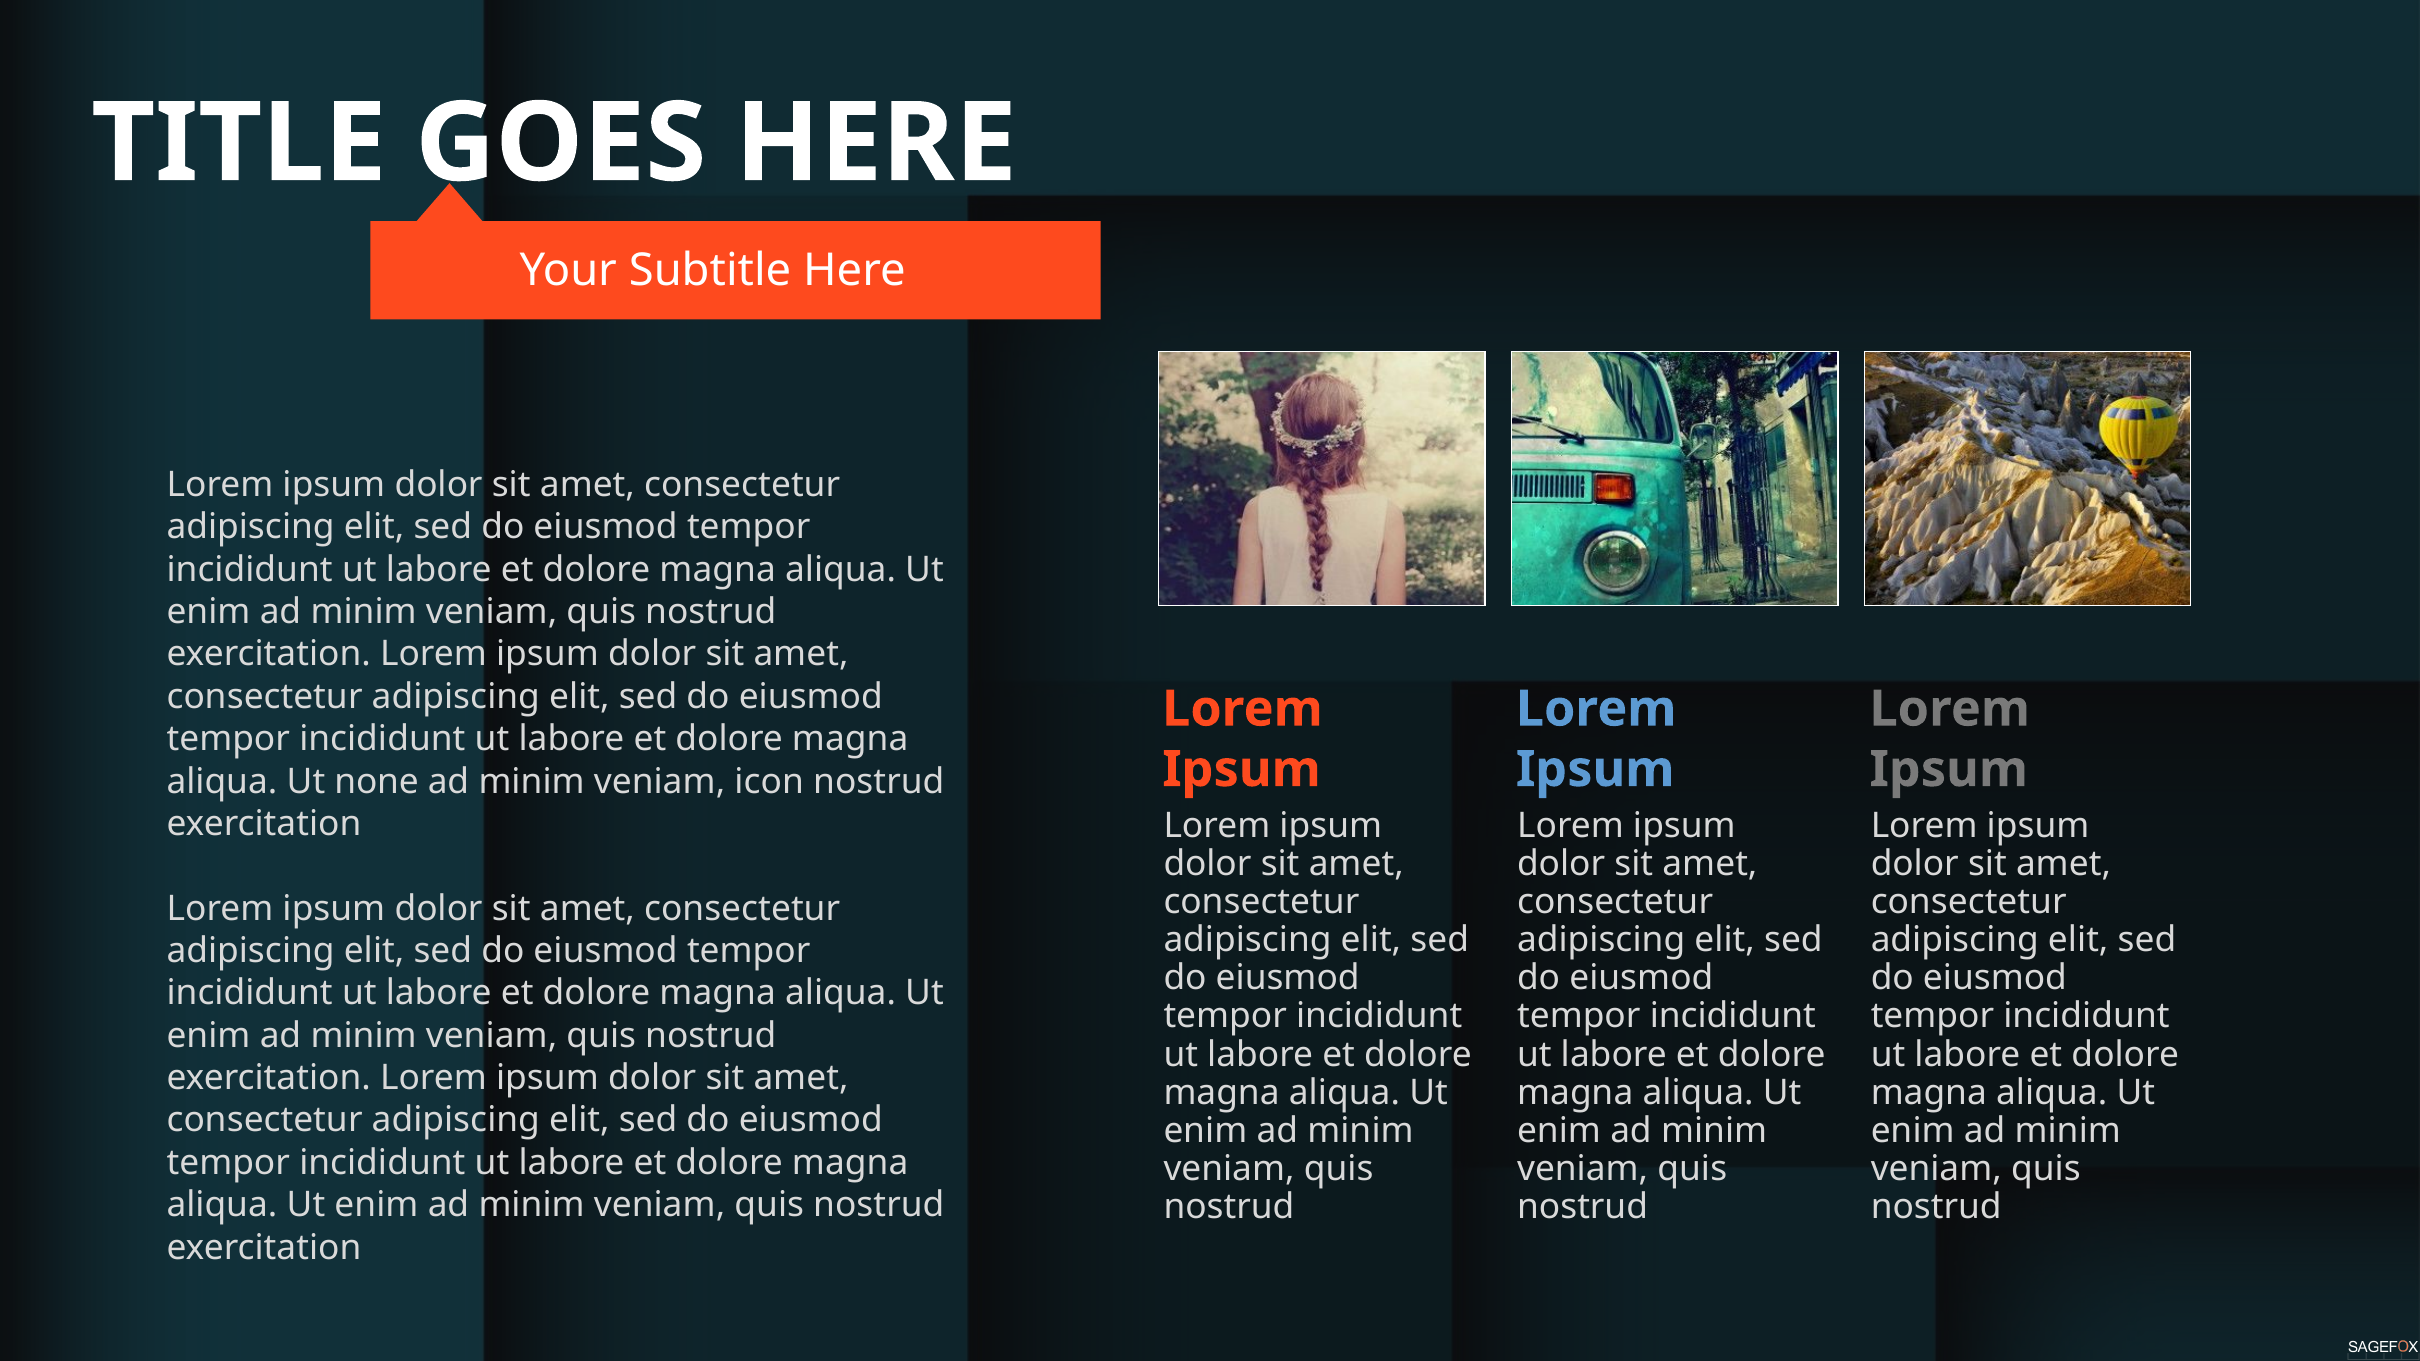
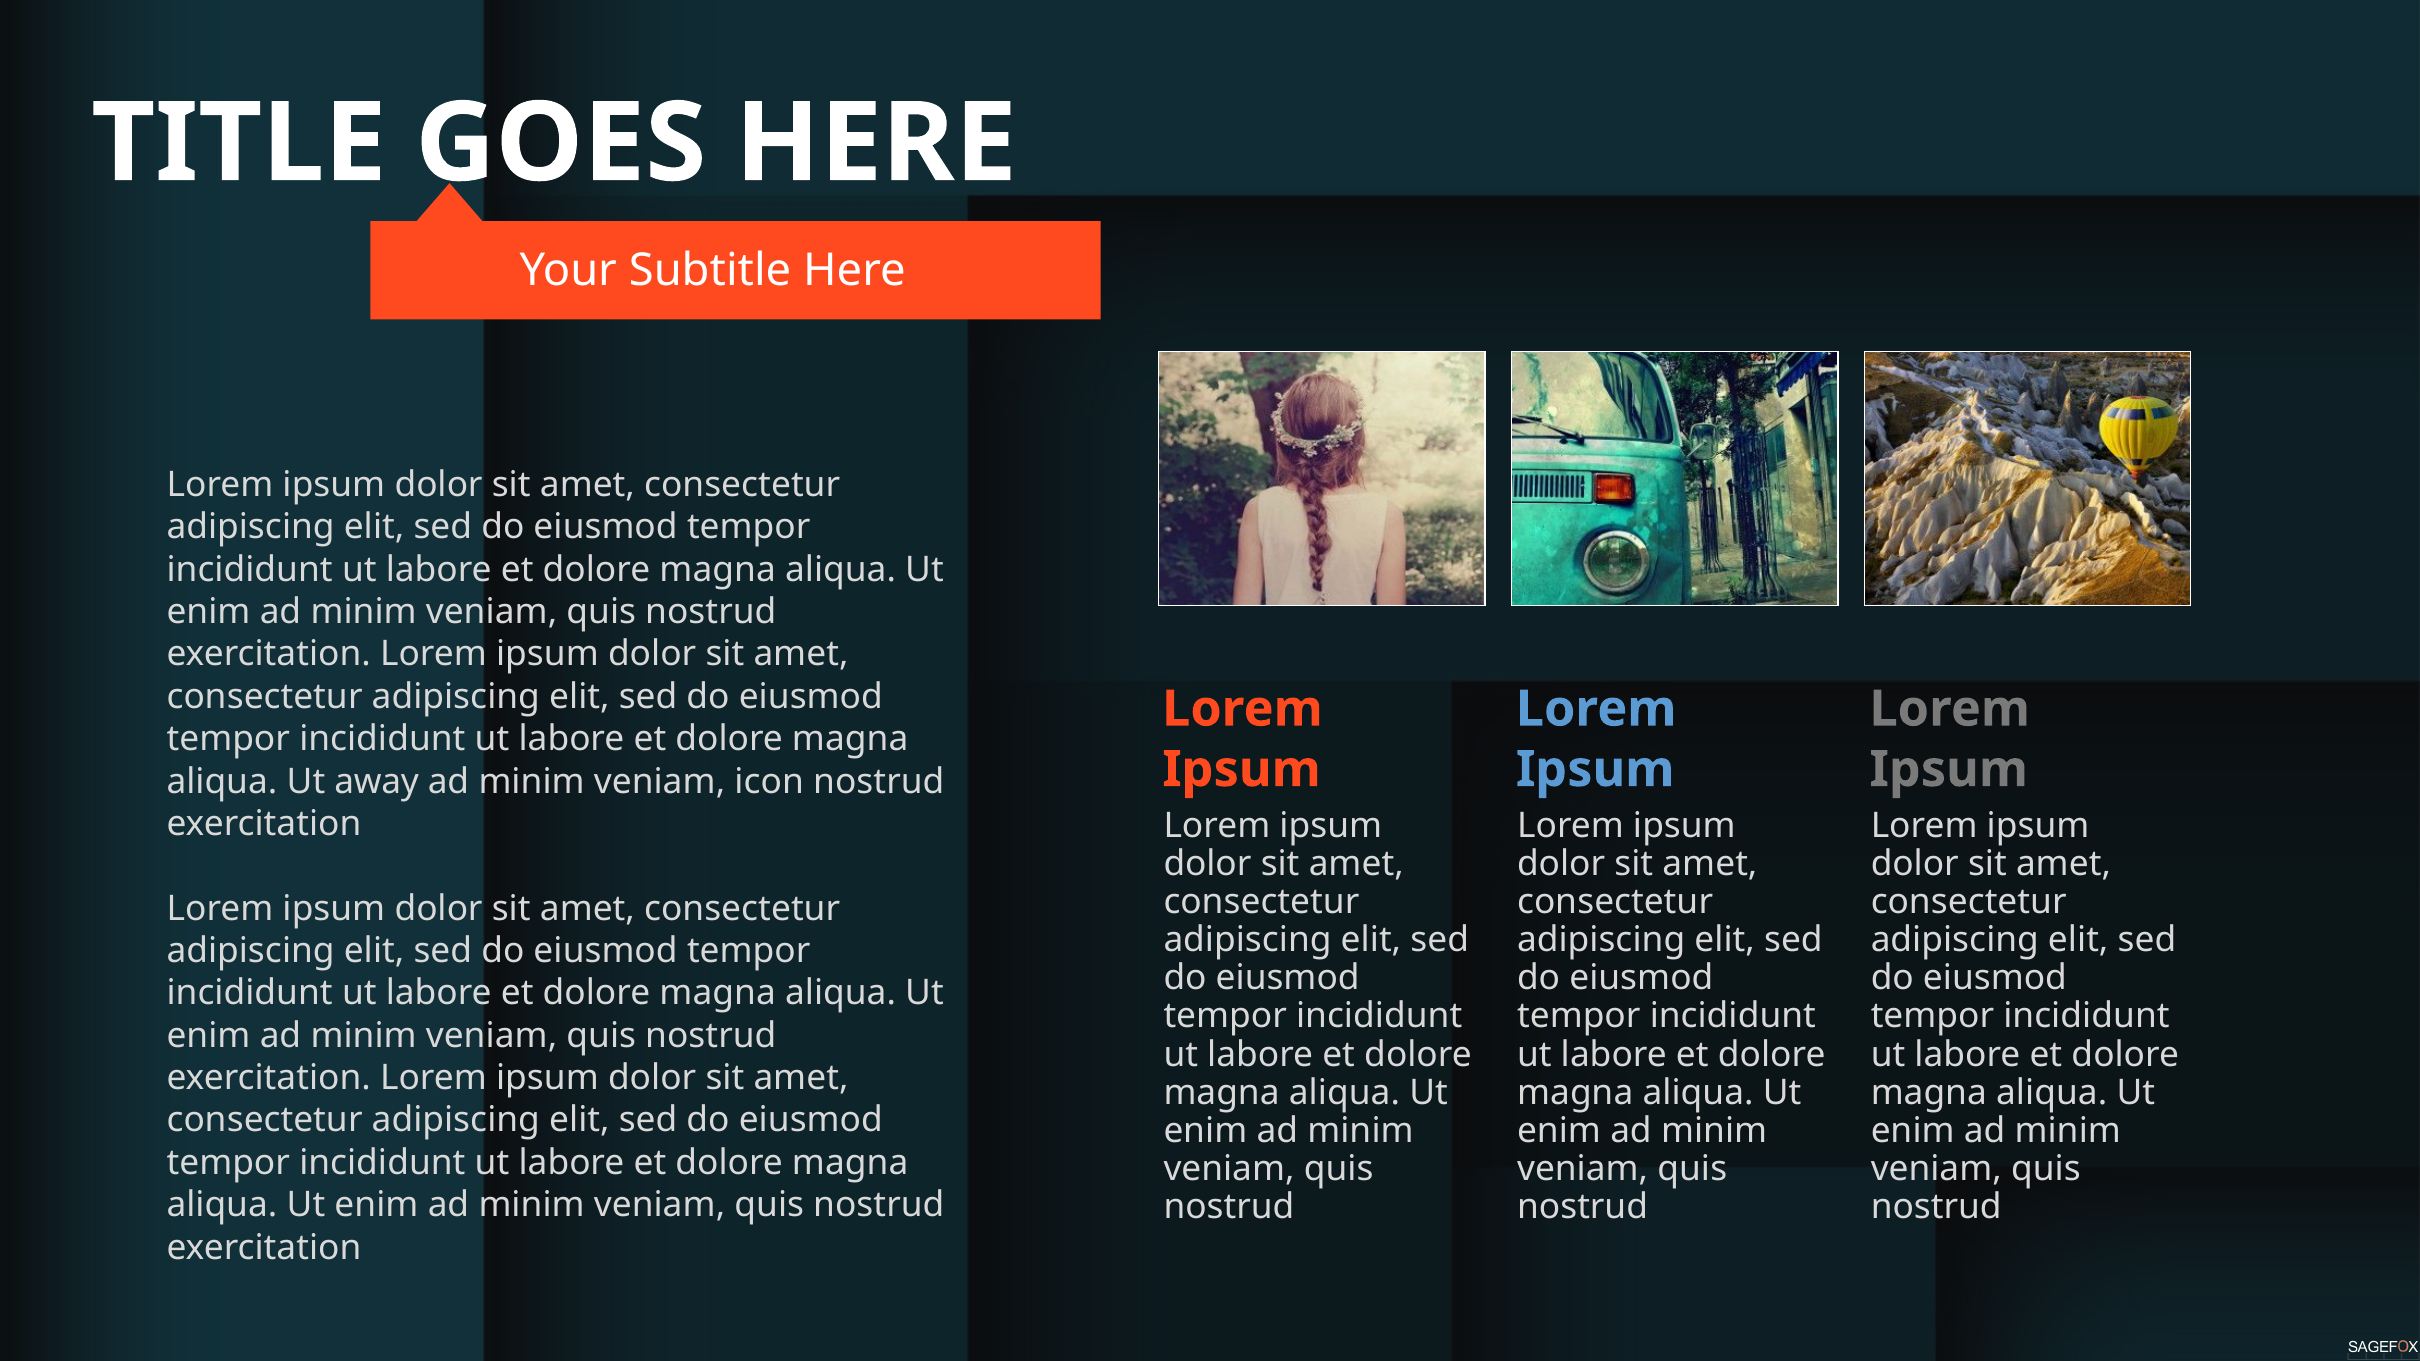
none: none -> away (377, 782)
